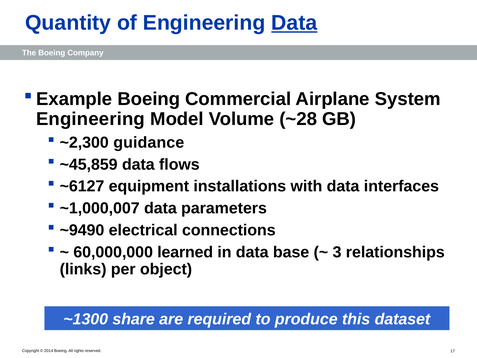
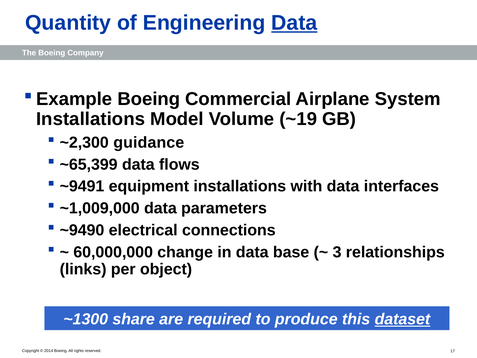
Engineering: Engineering -> Installations (91, 119)
~28: ~28 -> ~19 (298, 119)
~45,859: ~45,859 -> ~65,399 (89, 164)
~6127: ~6127 -> ~9491 (82, 186)
~1,000,007: ~1,000,007 -> ~1,009,000 (100, 208)
learned: learned -> change (185, 252)
dataset underline: none -> present (402, 319)
